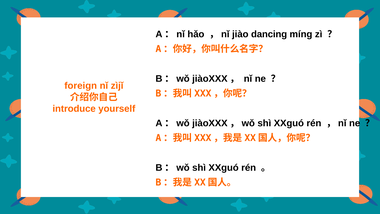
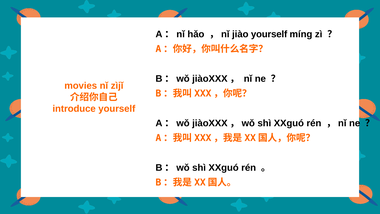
jiào dancing: dancing -> yourself (269, 34)
foreign: foreign -> movies (81, 86)
